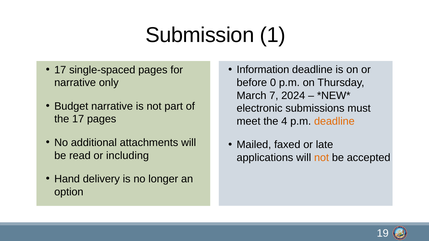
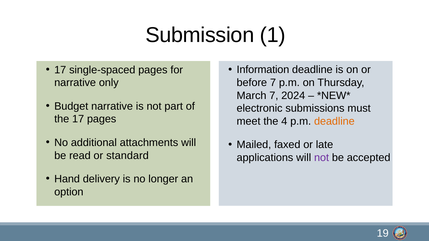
before 0: 0 -> 7 (273, 83)
including: including -> standard (128, 156)
not colour: orange -> purple (322, 158)
